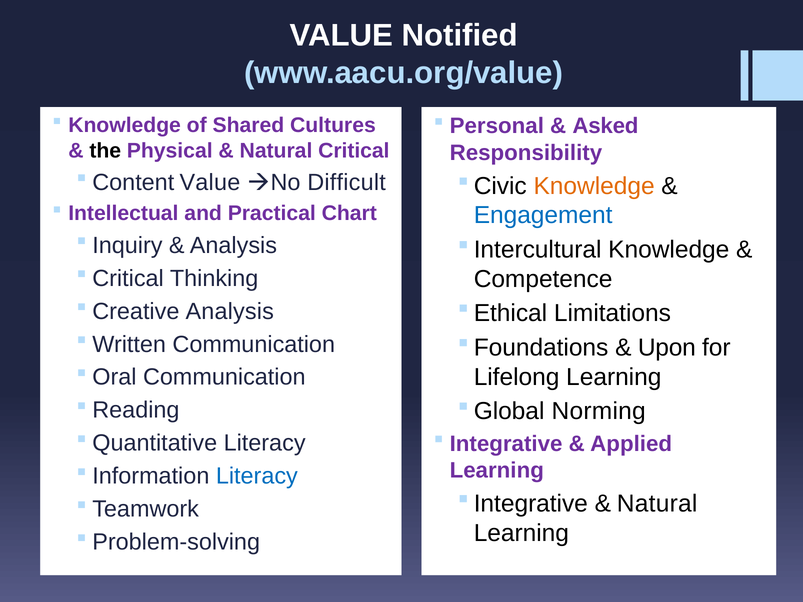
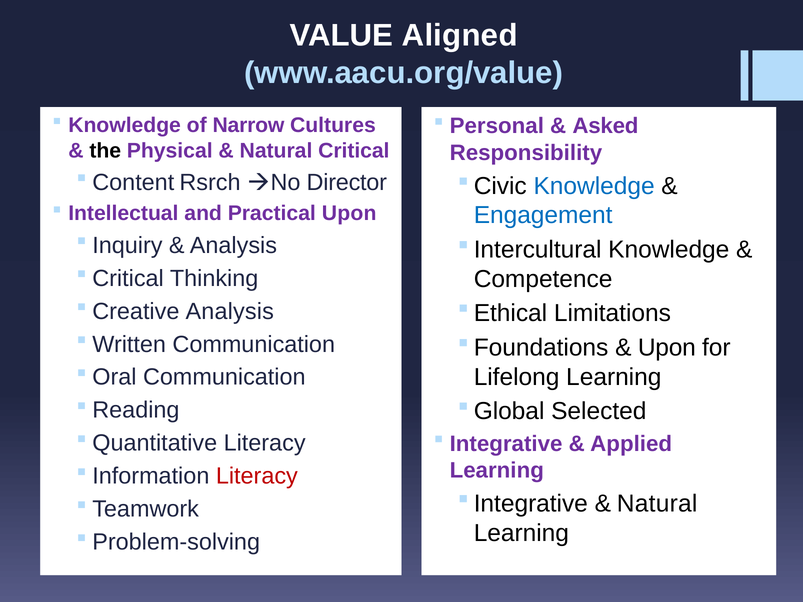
Notified: Notified -> Aligned (460, 36)
Shared: Shared -> Narrow (248, 125)
Value: Value -> Rsrch (210, 183)
Difficult: Difficult -> Director (347, 183)
Knowledge colour: orange -> blue (594, 186)
Practical Chart: Chart -> Upon (349, 214)
Norming: Norming -> Selected (599, 411)
Literacy colour: blue -> red (257, 476)
